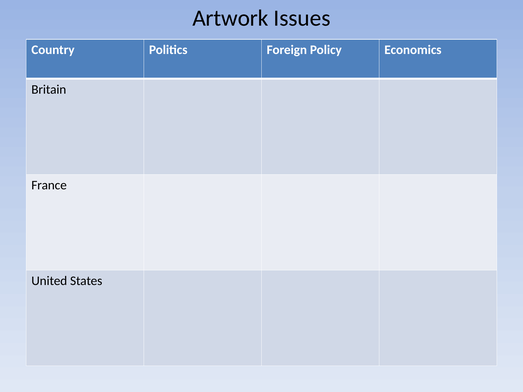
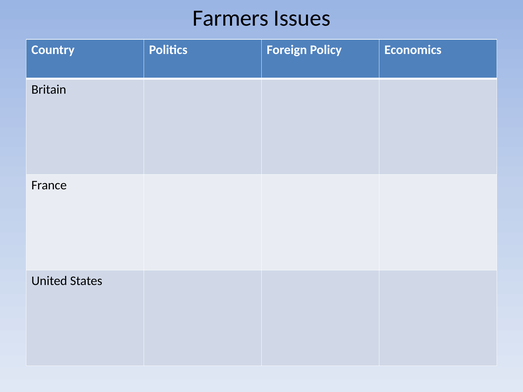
Artwork: Artwork -> Farmers (230, 18)
